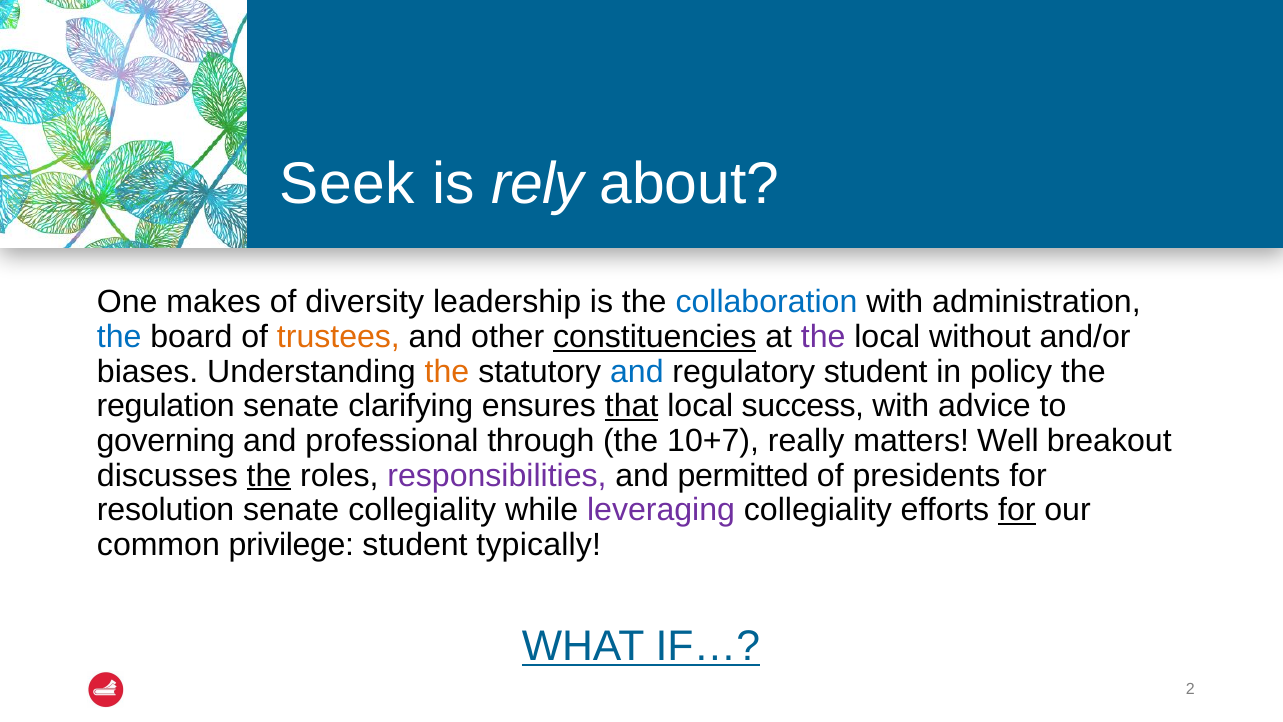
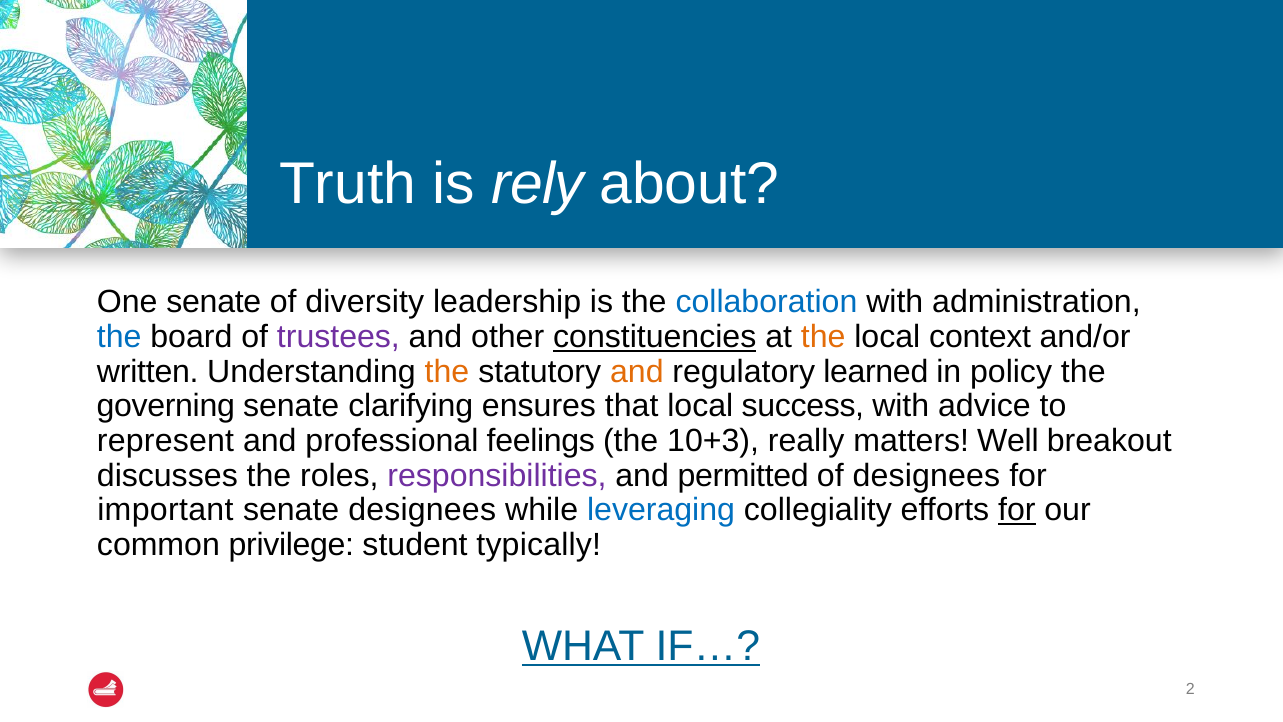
Seek: Seek -> Truth (348, 184)
One makes: makes -> senate (214, 302)
trustees colour: orange -> purple (338, 337)
the colour: purple -> orange (823, 337)
without: without -> context (980, 337)
biases: biases -> written (148, 371)
and colour: blue -> orange (637, 371)
regulatory student: student -> learned (876, 371)
regulation: regulation -> governing (166, 406)
that underline: present -> none (632, 406)
governing: governing -> represent (165, 441)
through: through -> feelings (541, 441)
10+7: 10+7 -> 10+3 (713, 441)
the underline: present -> none (269, 475)
of presidents: presidents -> designees (926, 475)
resolution: resolution -> important (165, 510)
senate collegiality: collegiality -> designees (422, 510)
leveraging colour: purple -> blue (661, 510)
